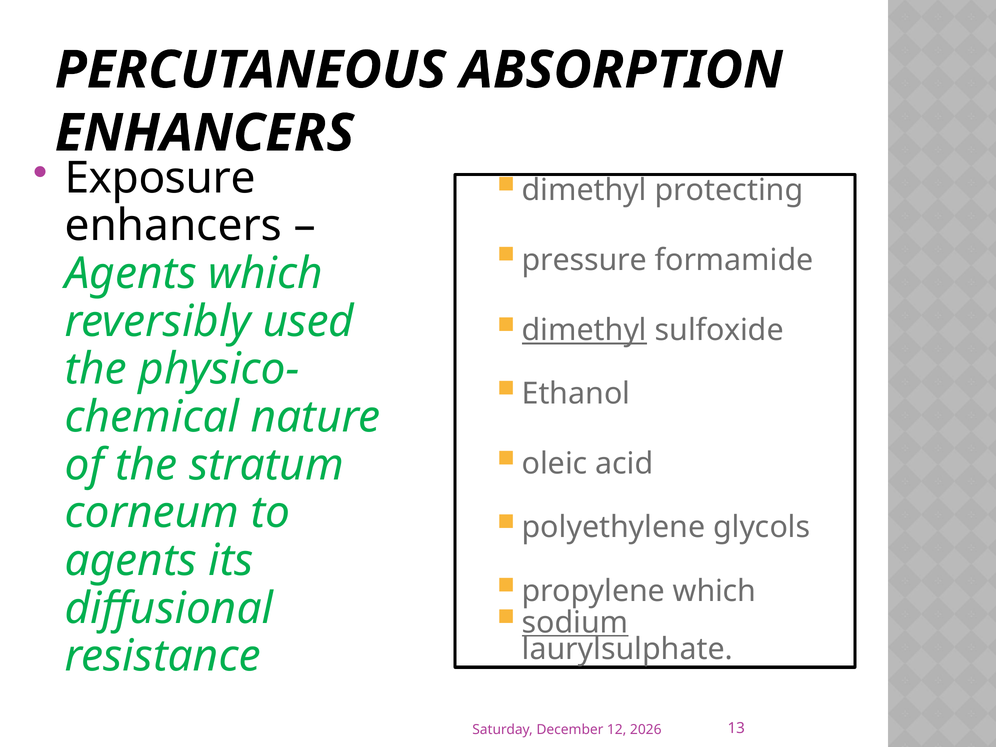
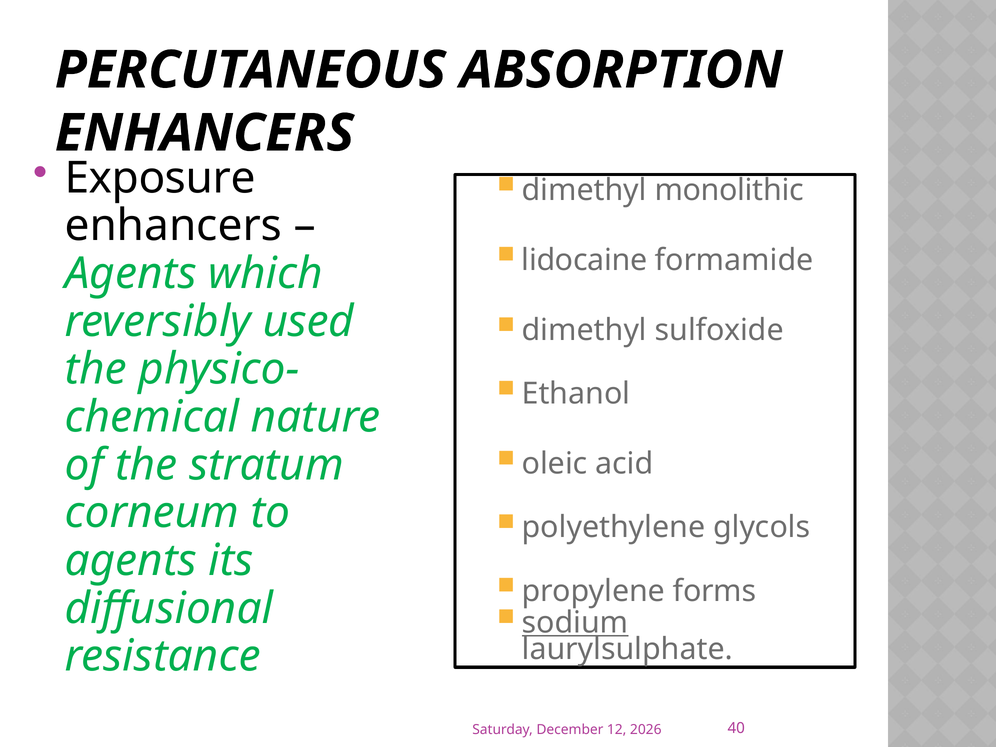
protecting: protecting -> monolithic (729, 190)
pressure: pressure -> lidocaine (584, 260)
dimethyl underline: present -> none (584, 330)
propylene which: which -> forms (714, 591)
13: 13 -> 40 (736, 728)
